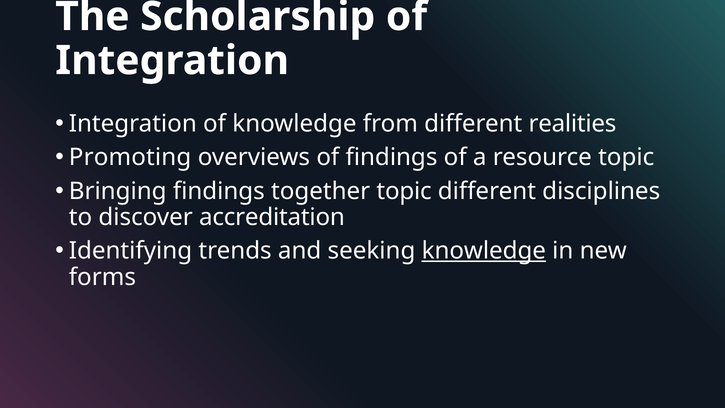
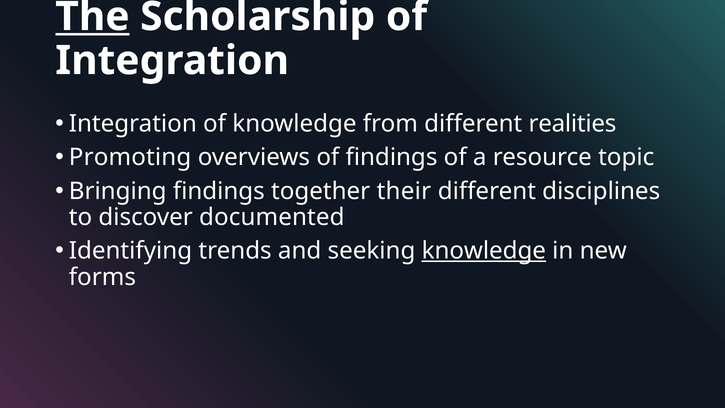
The underline: none -> present (92, 17)
together topic: topic -> their (404, 191)
accreditation: accreditation -> documented (272, 217)
